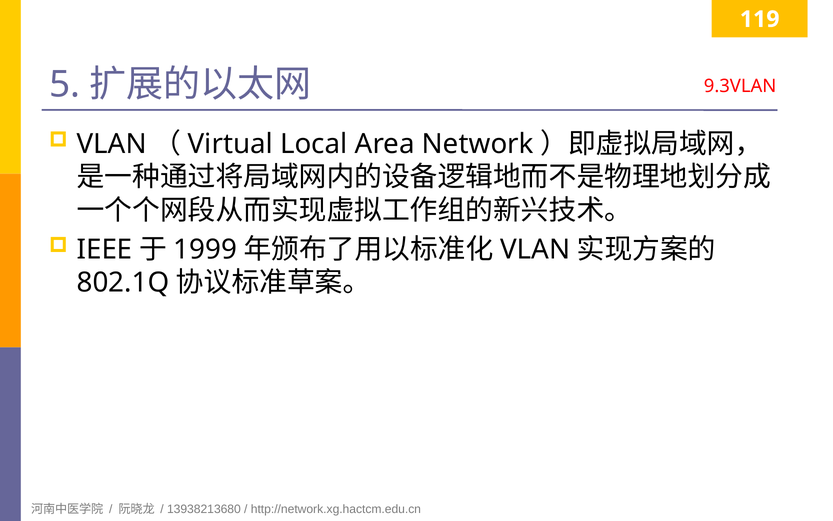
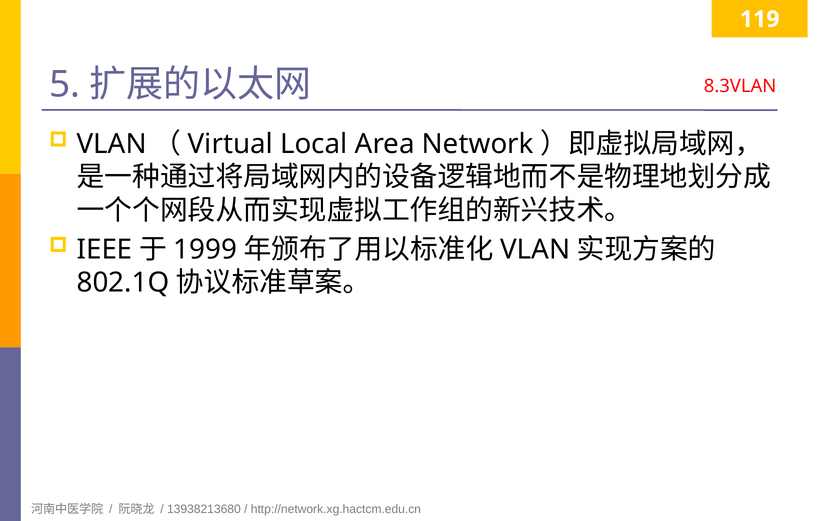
9.3VLAN: 9.3VLAN -> 8.3VLAN (740, 86)
